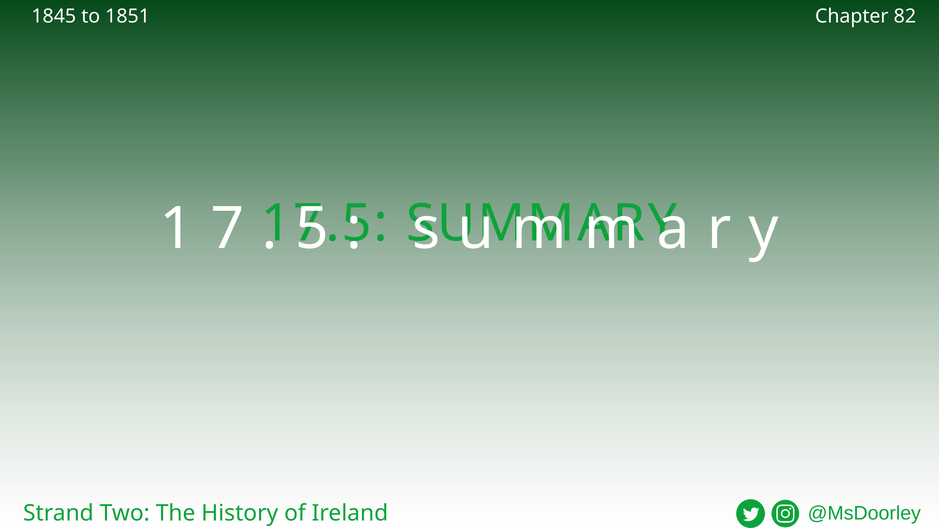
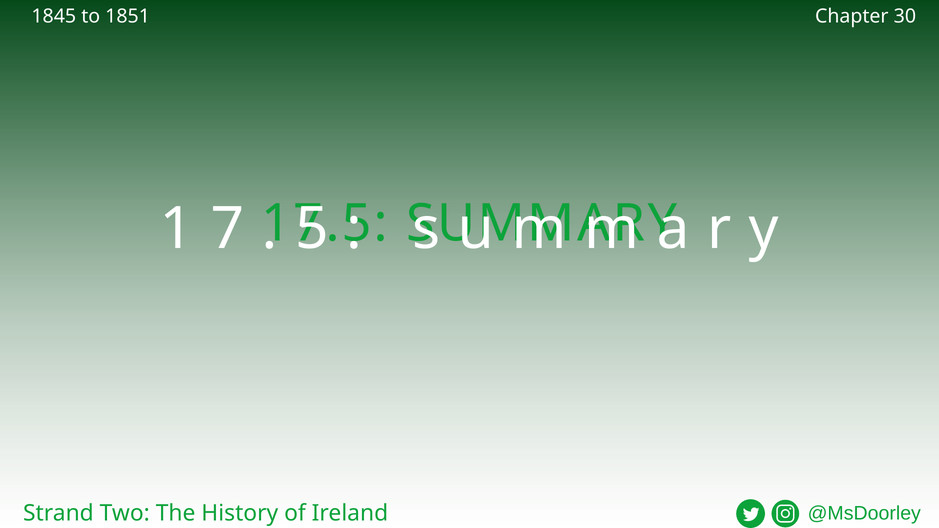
82: 82 -> 30 (905, 16)
